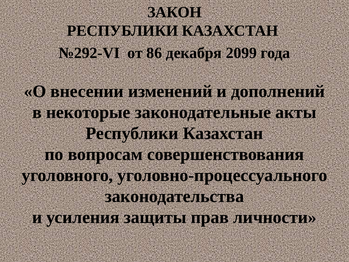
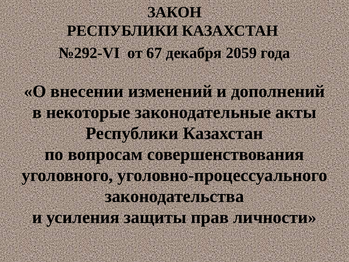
86: 86 -> 67 (154, 53)
2099: 2099 -> 2059 (241, 53)
